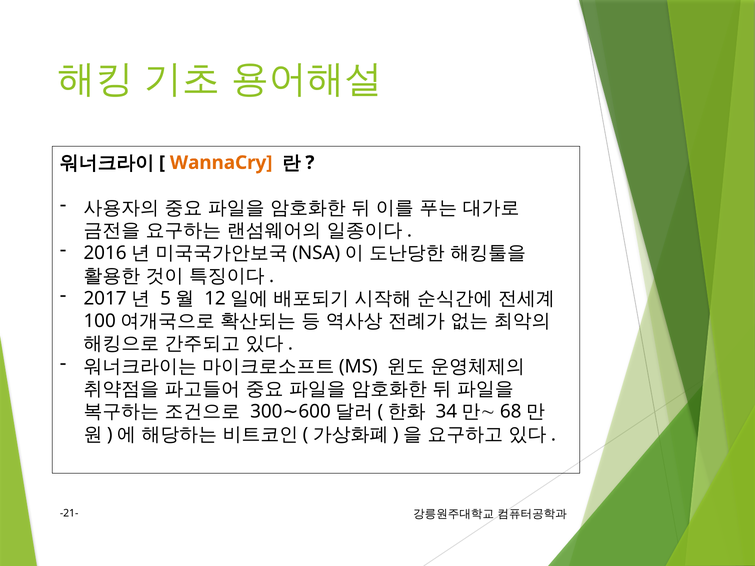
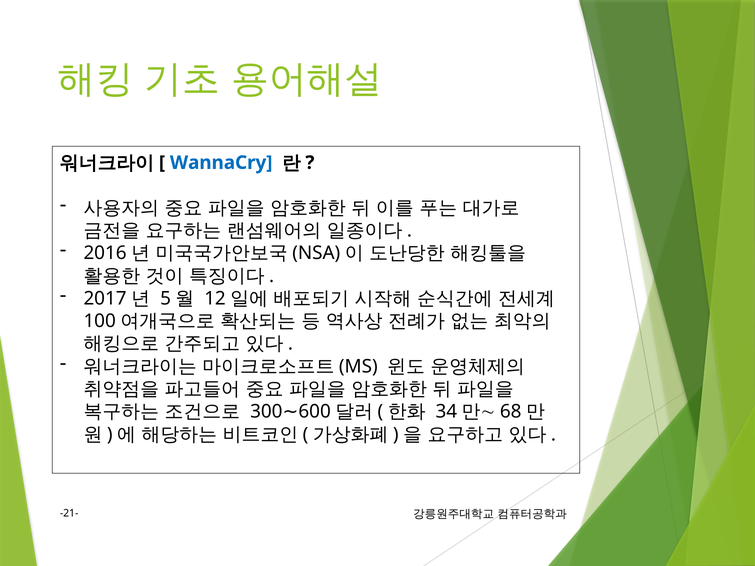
WannaCry colour: orange -> blue (221, 163)
